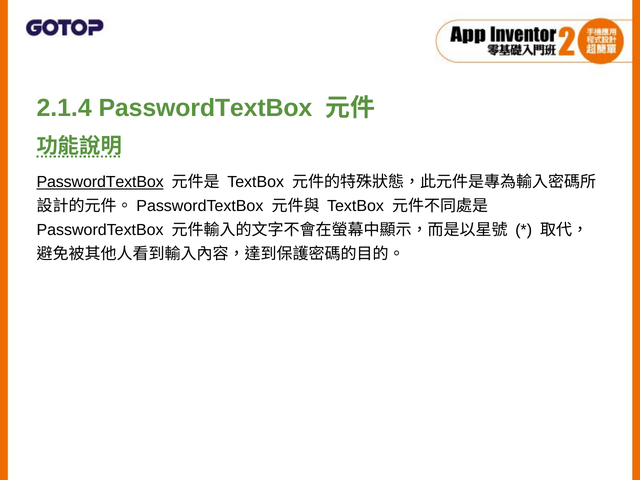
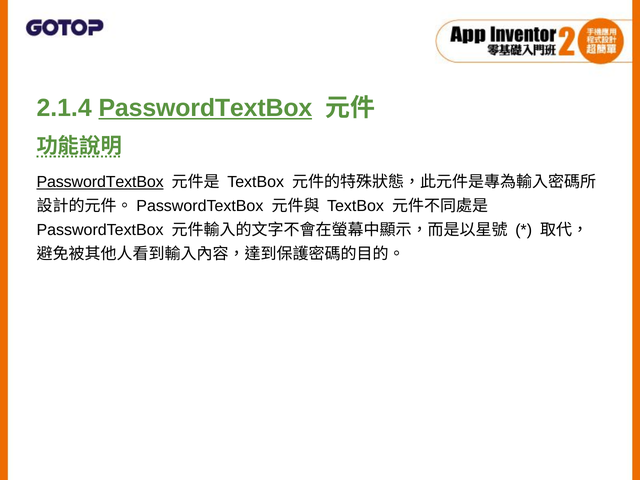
PasswordTextBox underline: none -> present (205, 108)
